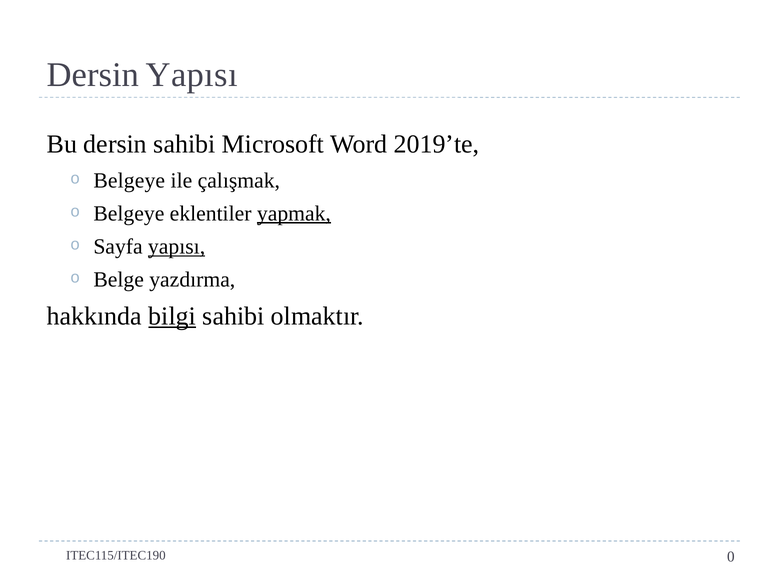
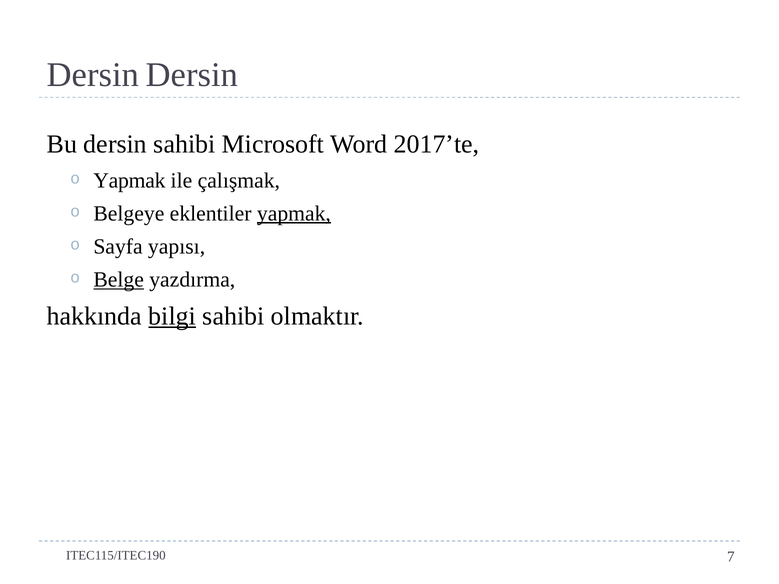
Dersin Yapısı: Yapısı -> Dersin (192, 75)
2019’te: 2019’te -> 2017’te (436, 144)
Belgeye: Belgeye -> Yapmak (129, 181)
yapısı underline: present -> none (177, 247)
Belge underline: none -> present (119, 280)
0: 0 -> 7 (731, 557)
